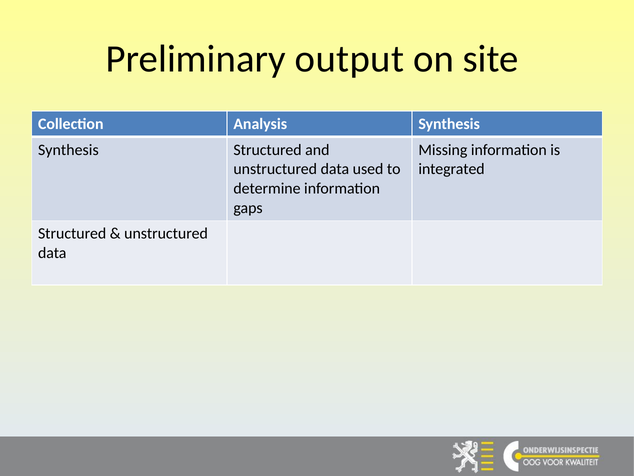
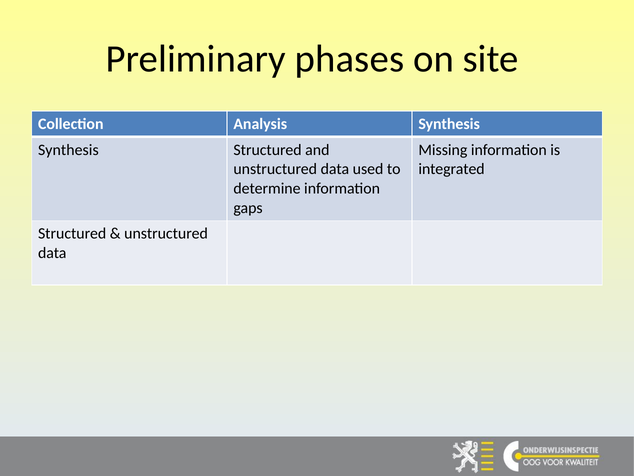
output: output -> phases (349, 59)
